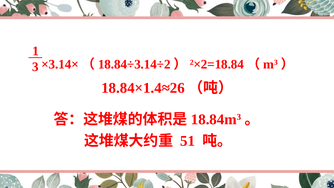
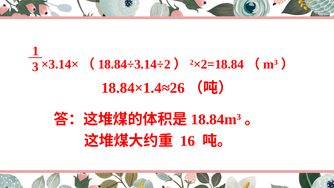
51: 51 -> 16 (188, 141)
